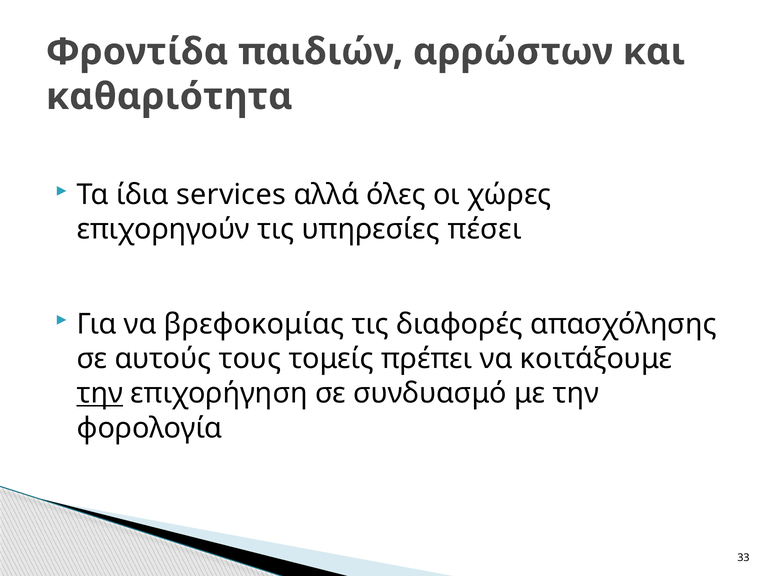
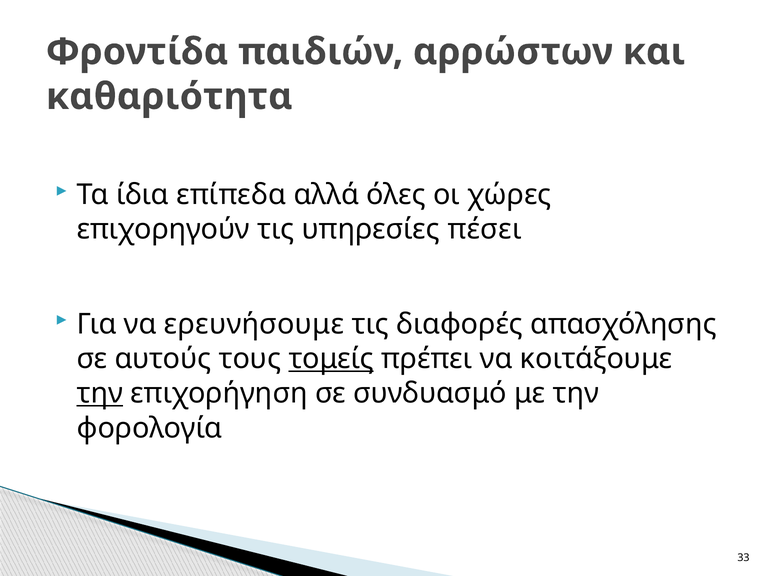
services: services -> επίπεδα (231, 195)
βρεφοκομίας: βρεφοκομίας -> ερευνήσουμε (254, 324)
τομείς underline: none -> present (331, 359)
